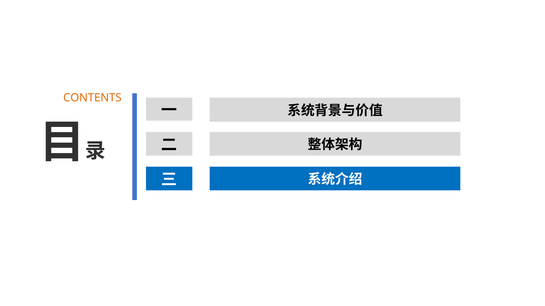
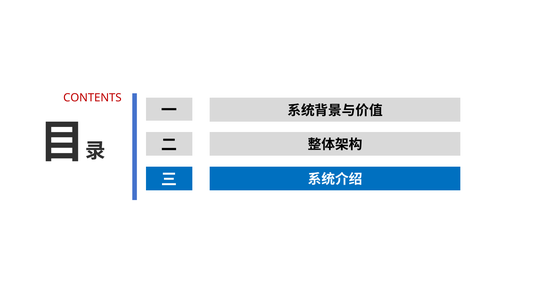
CONTENTS colour: orange -> red (92, 98)
